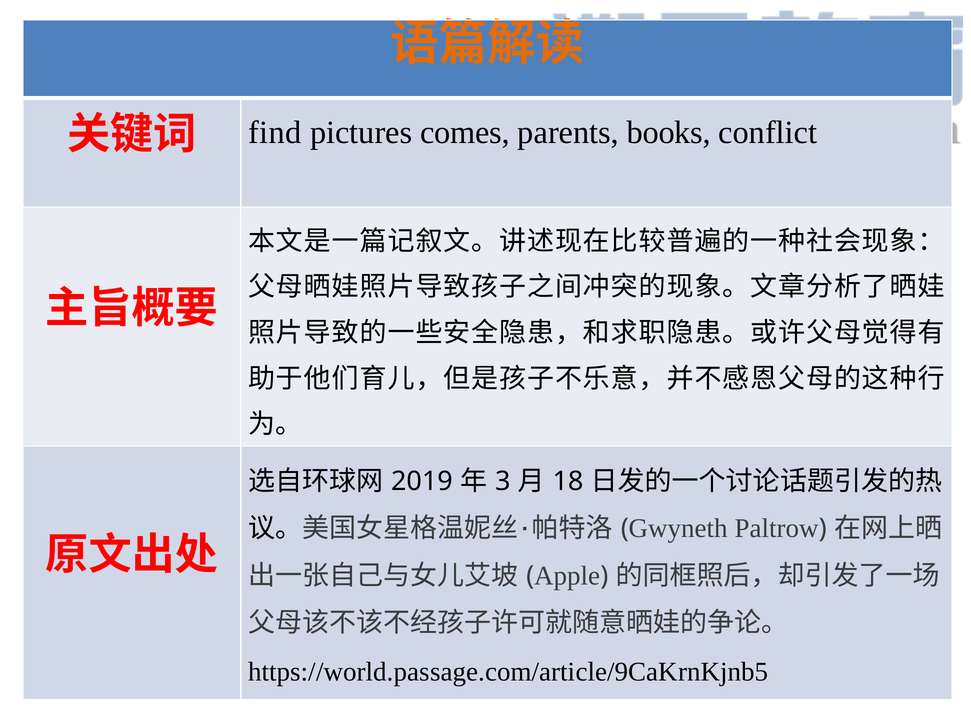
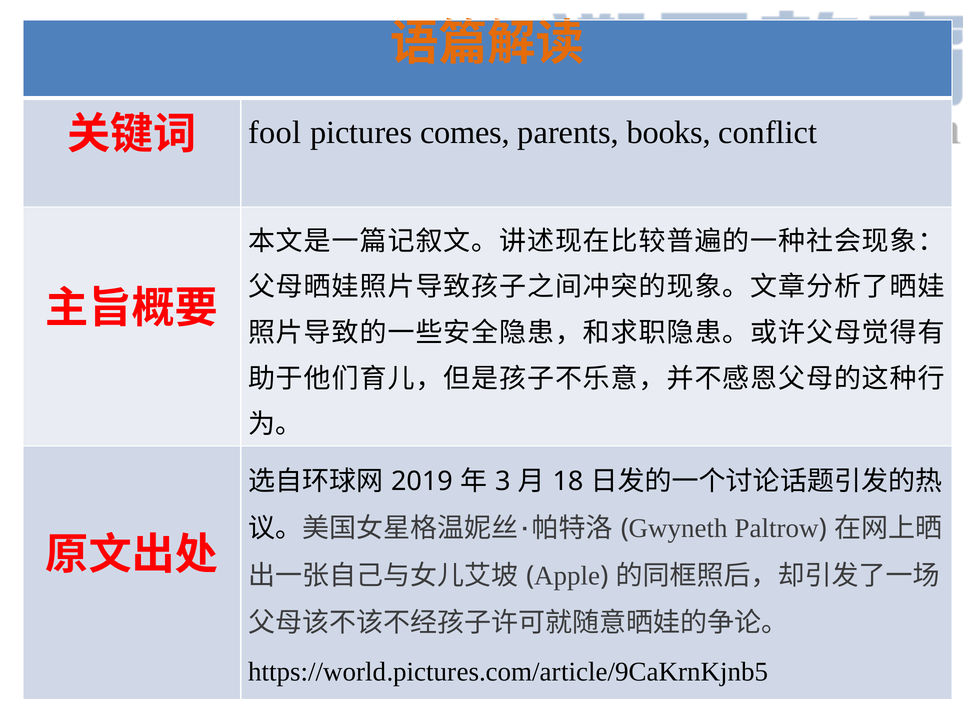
find: find -> fool (275, 132)
https://world.passage.com/article/9CaKrnKjnb5: https://world.passage.com/article/9CaKrnKjnb5 -> https://world.pictures.com/article/9CaKrnKjnb5 (508, 672)
